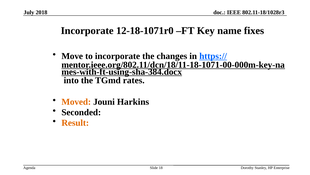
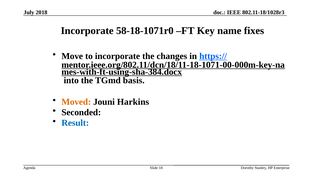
12-18-1071r0: 12-18-1071r0 -> 58-18-1071r0 (145, 31)
rates: rates -> basis (134, 80)
Result colour: orange -> blue (75, 123)
